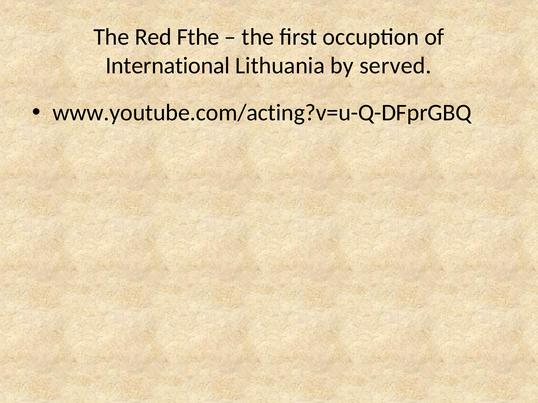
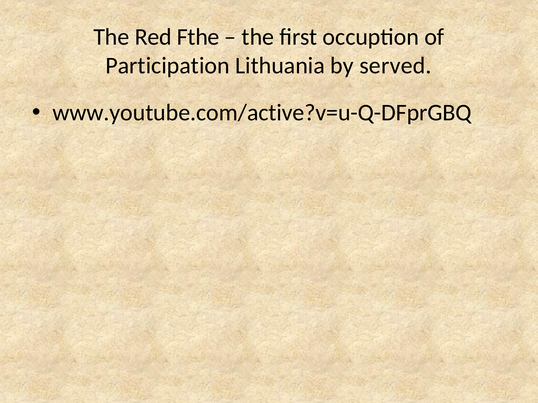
International: International -> Participation (168, 66)
www.youtube.com/acting?v=u-Q-DFprGBQ: www.youtube.com/acting?v=u-Q-DFprGBQ -> www.youtube.com/active?v=u-Q-DFprGBQ (262, 113)
